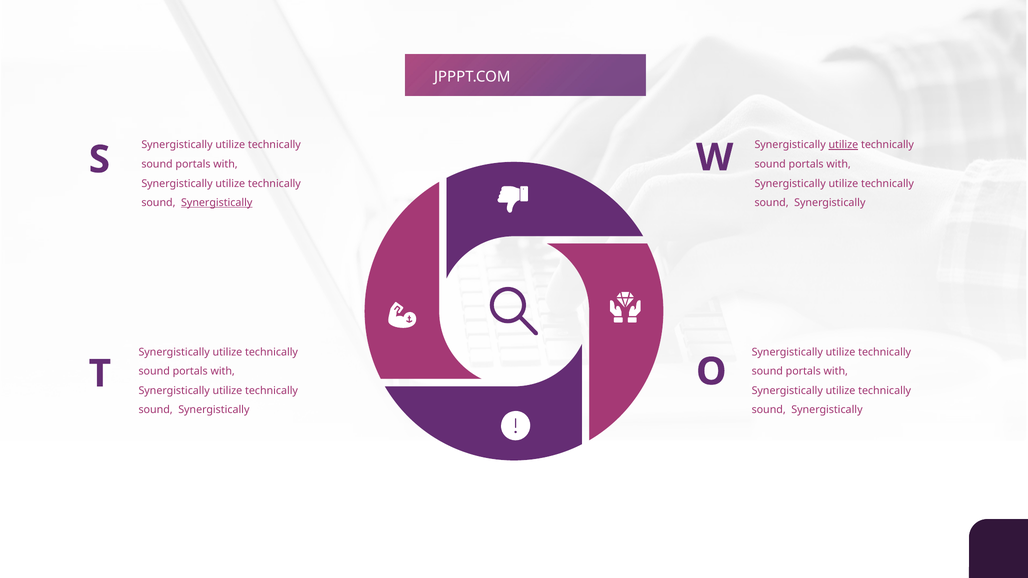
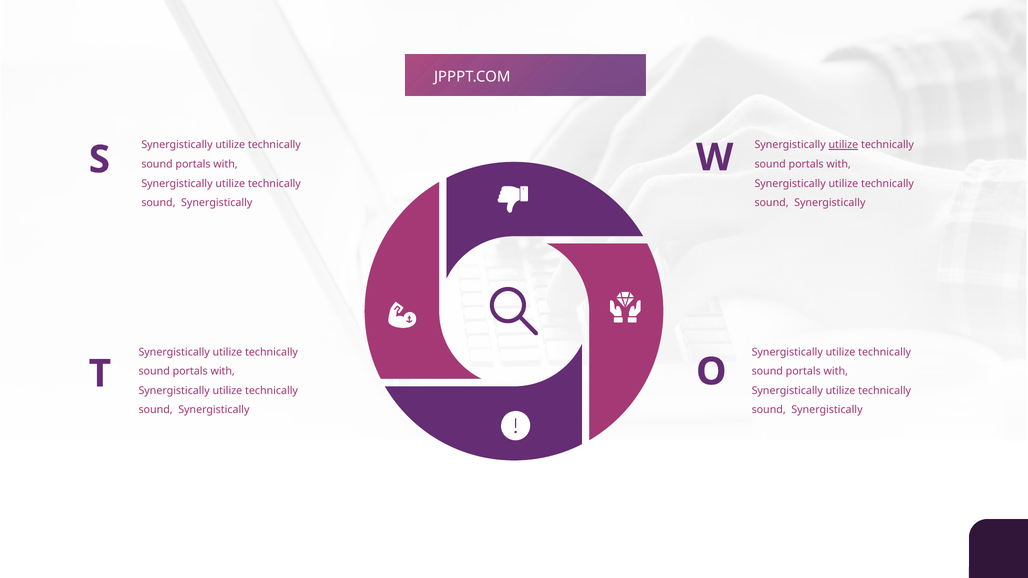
Synergistically underline: present -> none (217, 203)
